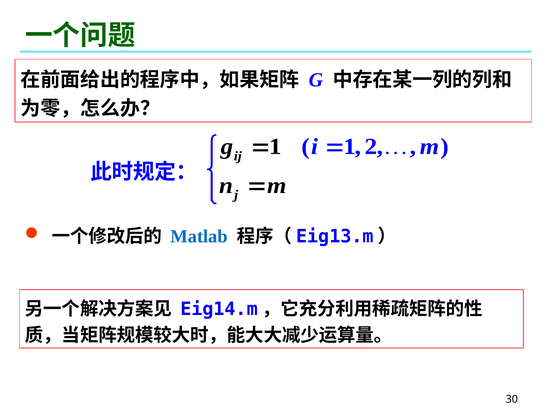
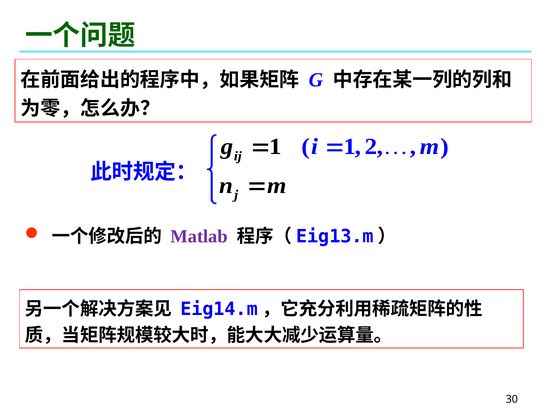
Matlab colour: blue -> purple (199, 236)
